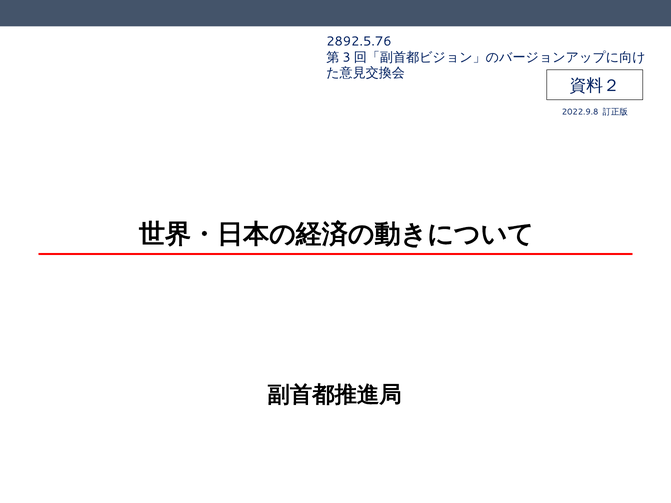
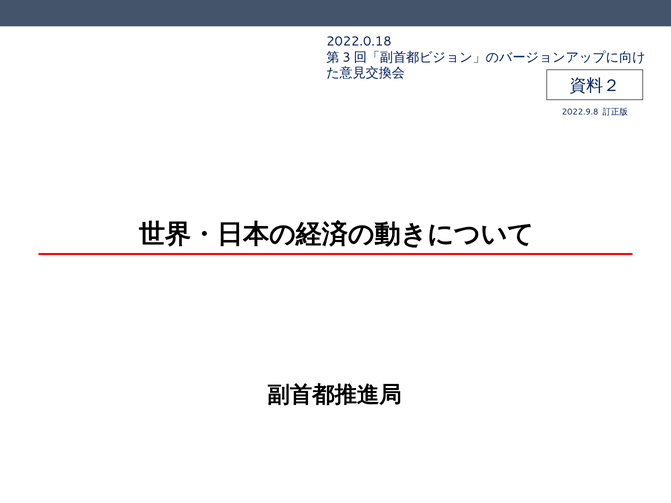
2892.5.76: 2892.5.76 -> 2022.0.18 (359, 42)
